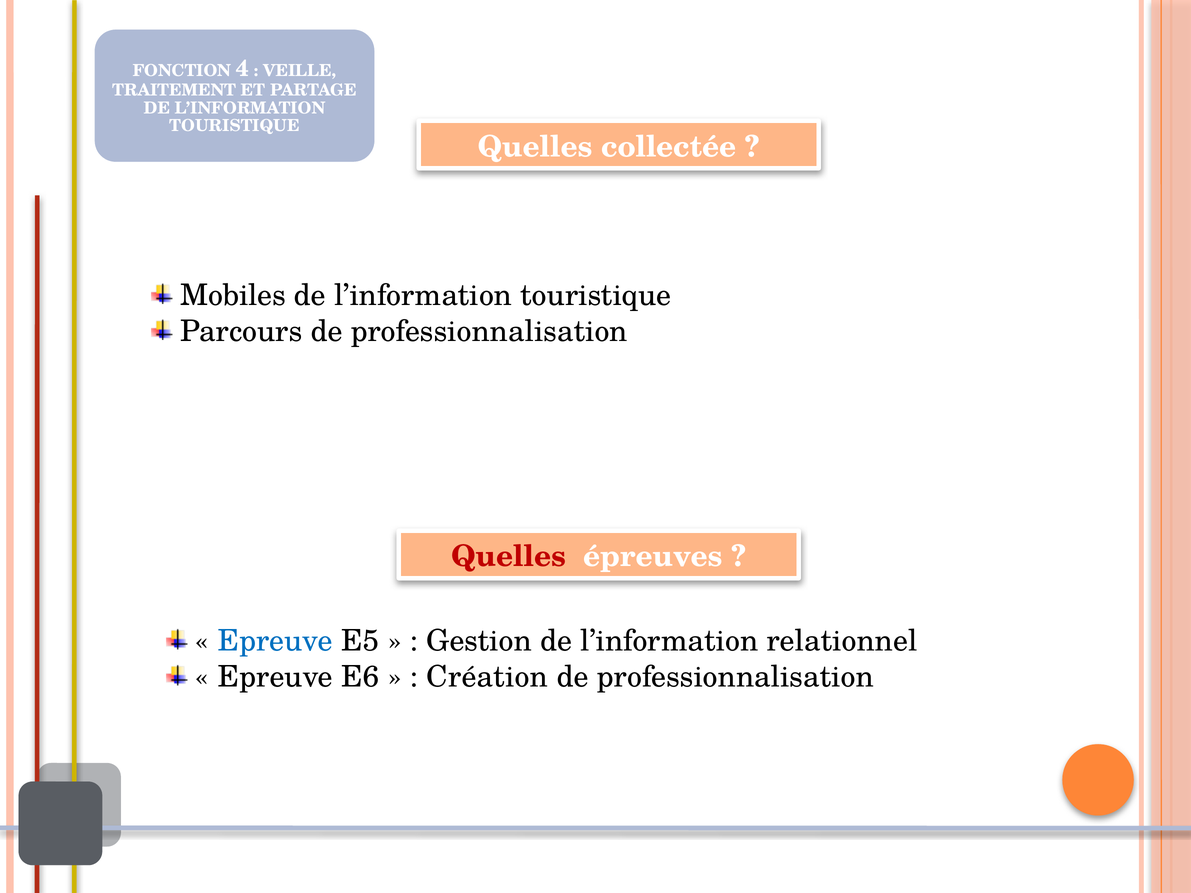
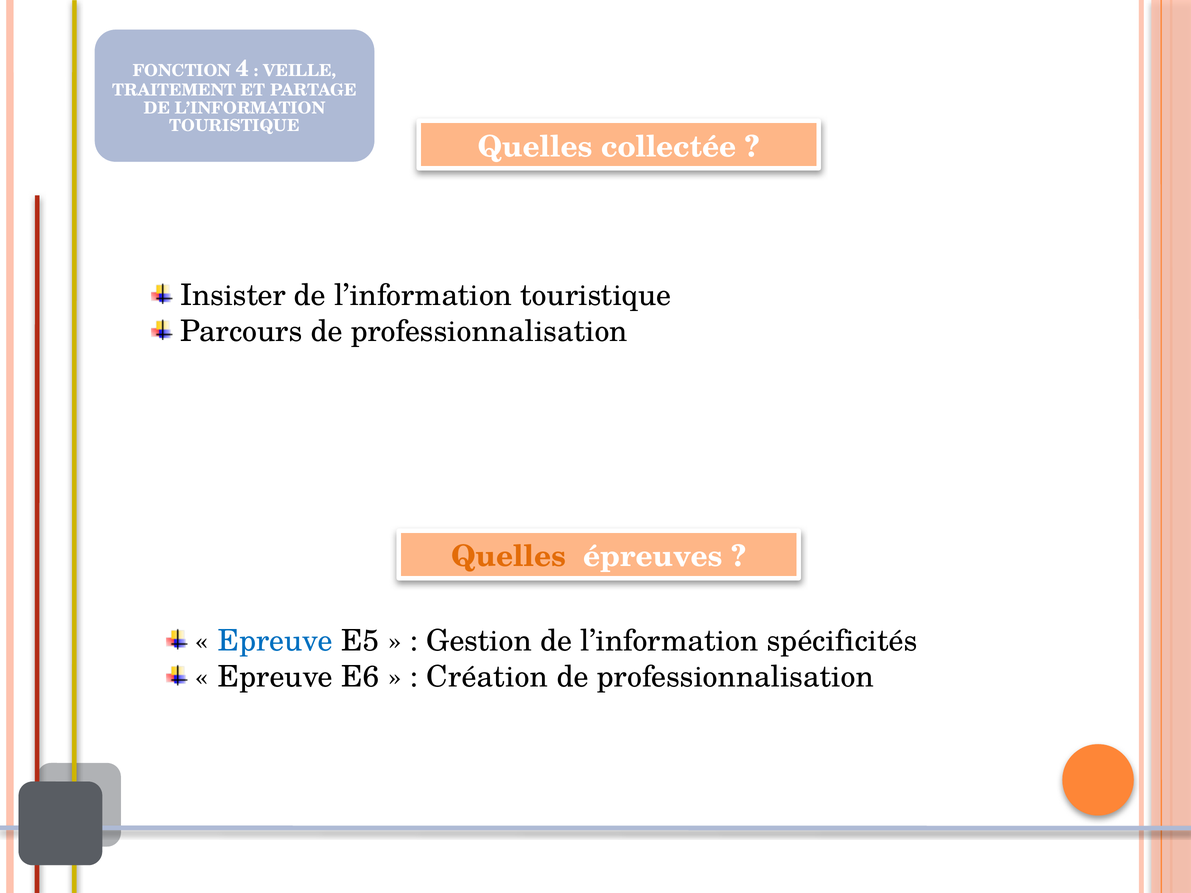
Mobiles: Mobiles -> Insister (233, 296)
Quelles colour: red -> orange (509, 557)
relationnel: relationnel -> spécificités (842, 641)
